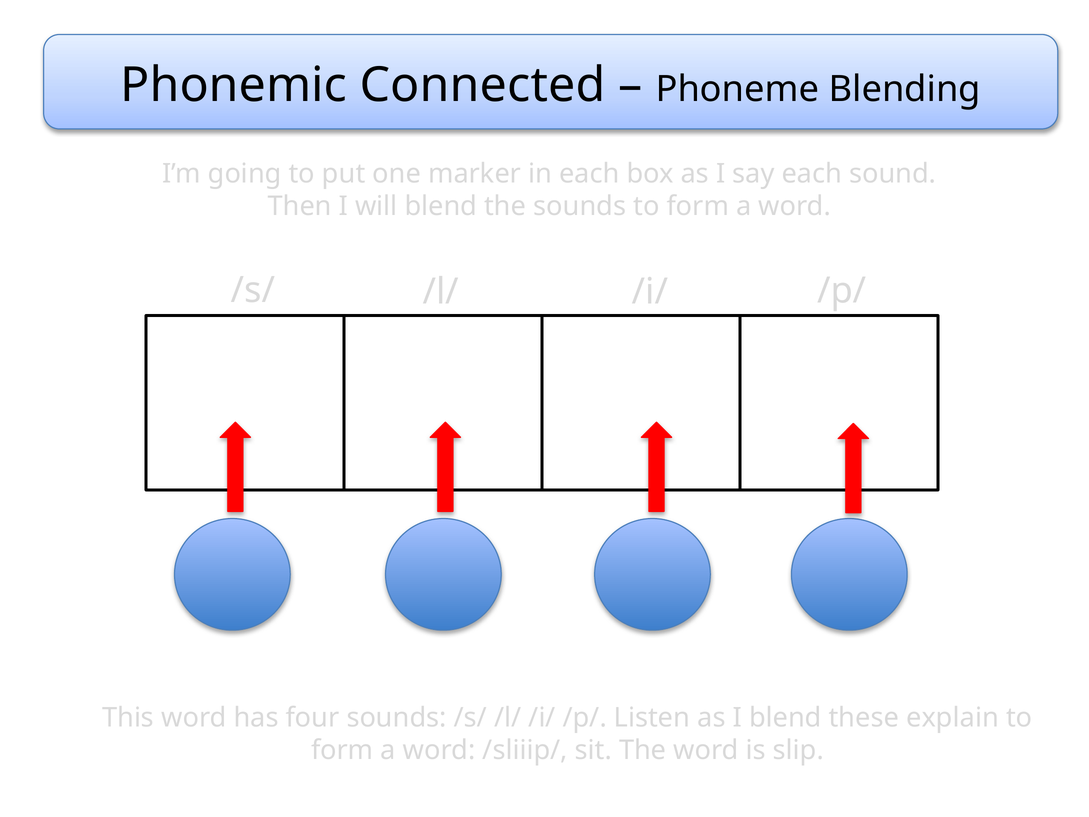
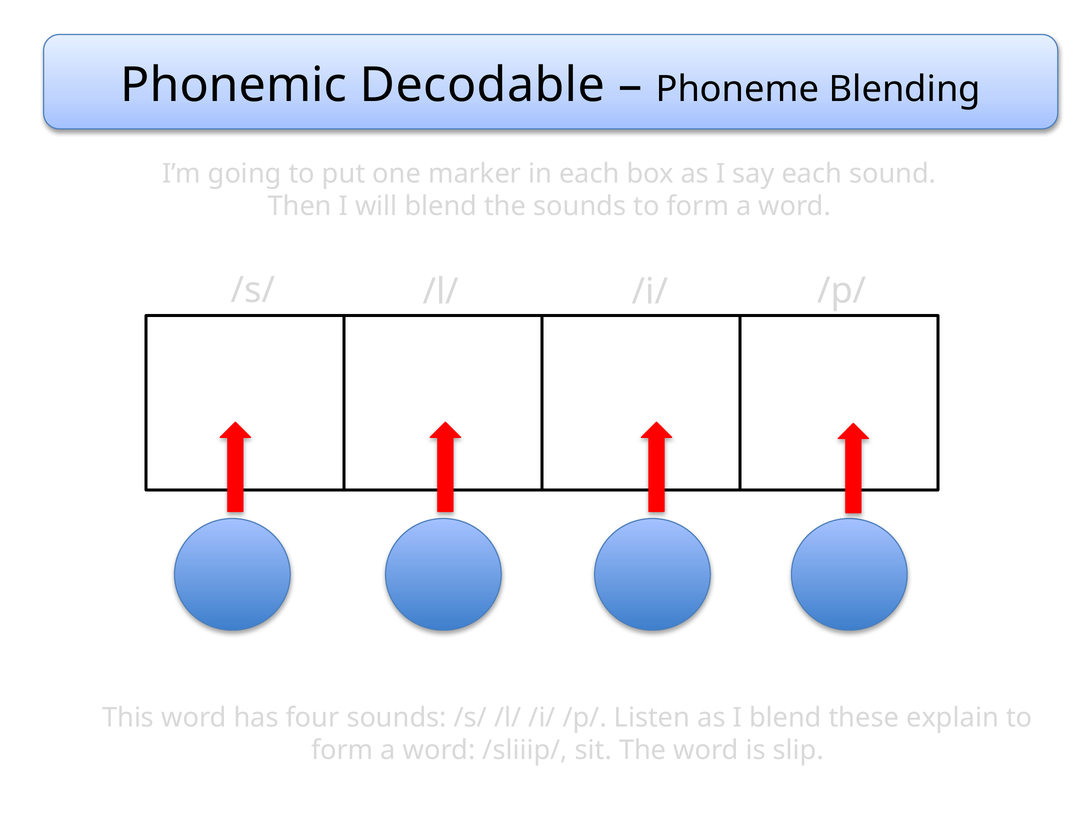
Connected: Connected -> Decodable (482, 85)
